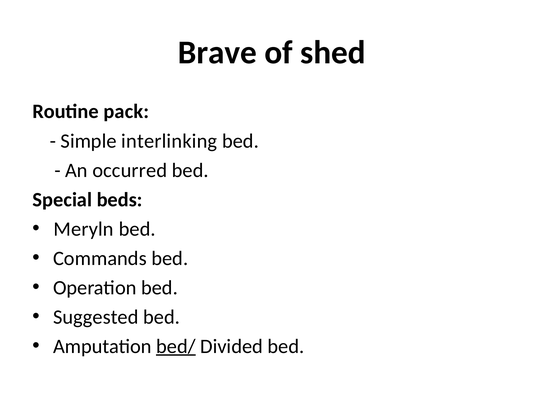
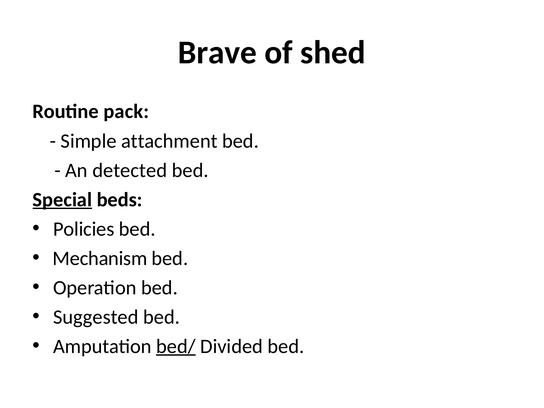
interlinking: interlinking -> attachment (169, 141)
occurred: occurred -> detected (130, 170)
Special underline: none -> present (62, 200)
Meryln: Meryln -> Policies (84, 229)
Commands: Commands -> Mechanism (100, 258)
